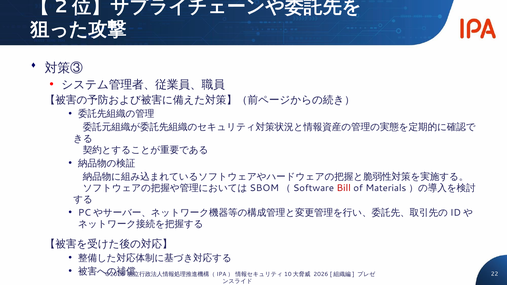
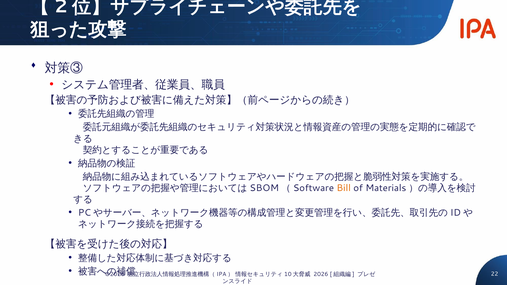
Bill colour: red -> orange (344, 188)
